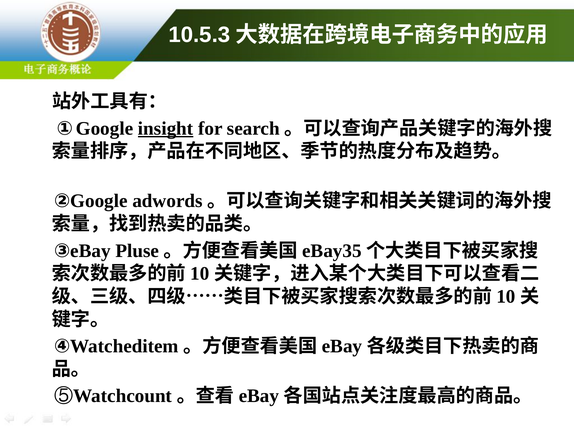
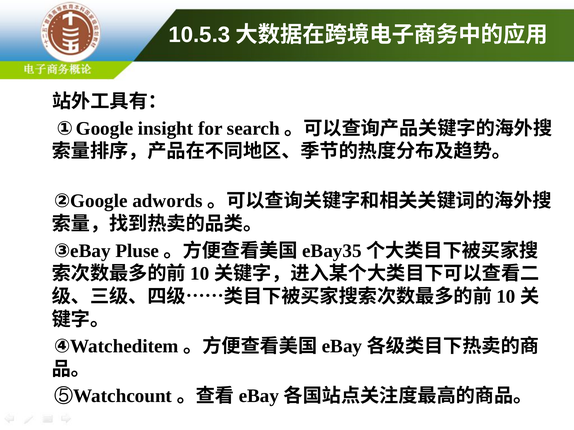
insight underline: present -> none (166, 129)
